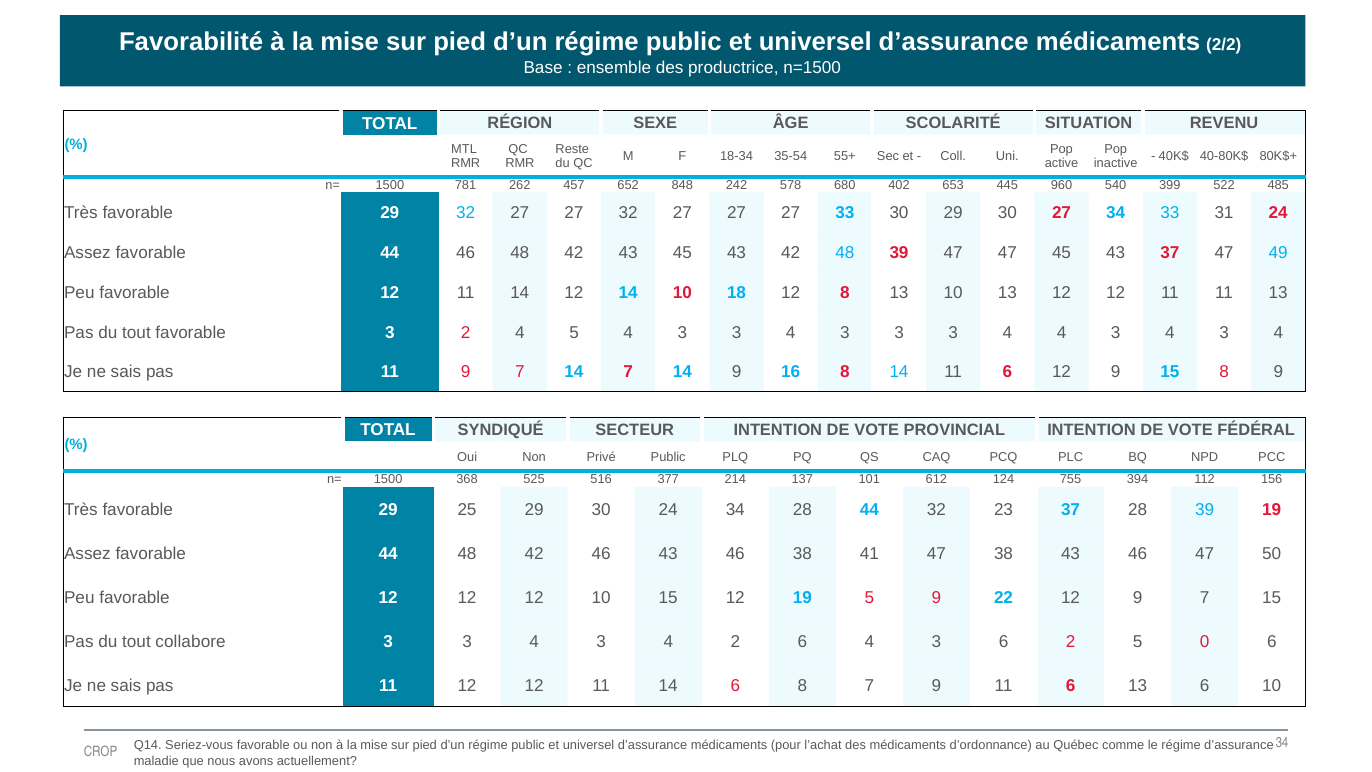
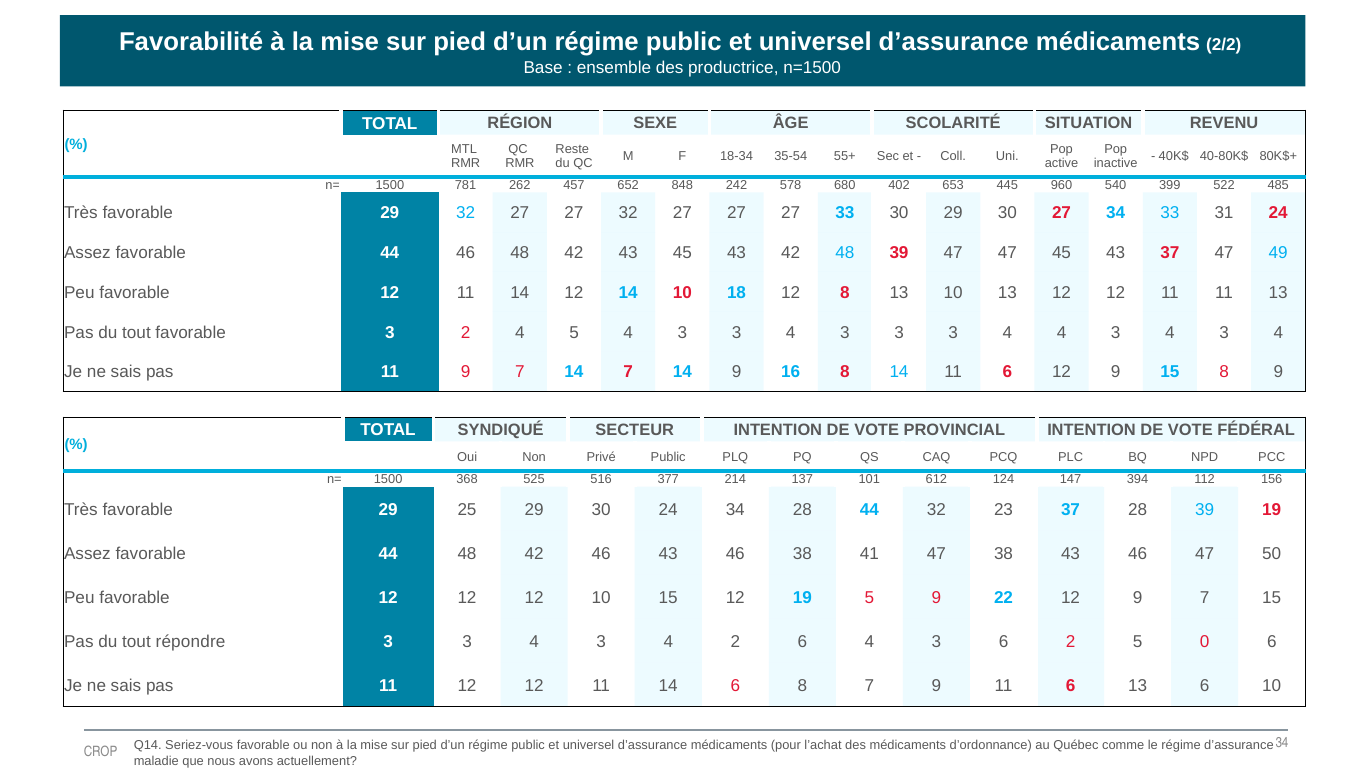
755: 755 -> 147 (1071, 480)
collabore: collabore -> répondre (191, 641)
